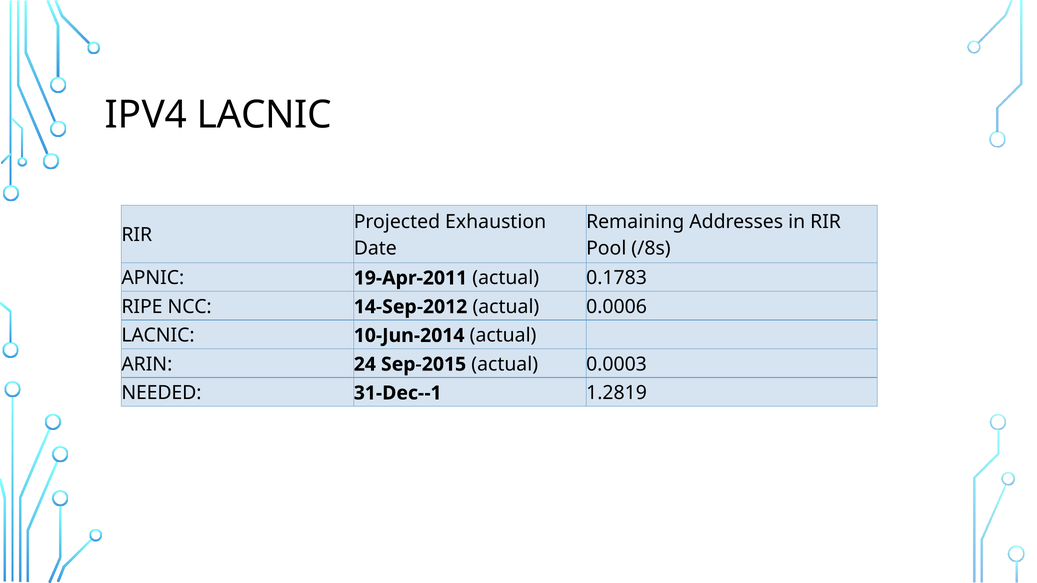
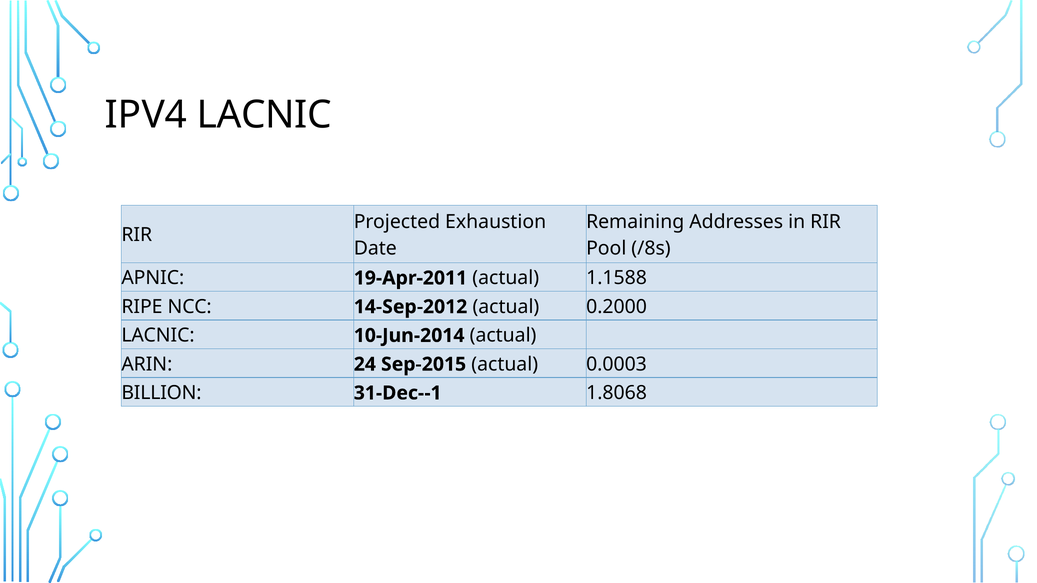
0.1783: 0.1783 -> 1.1588 (617, 278)
0.0006: 0.0006 -> 0.2000 (617, 307)
NEEDED: NEEDED -> BILLION (161, 393)
1.2819: 1.2819 -> 1.8068 (617, 393)
